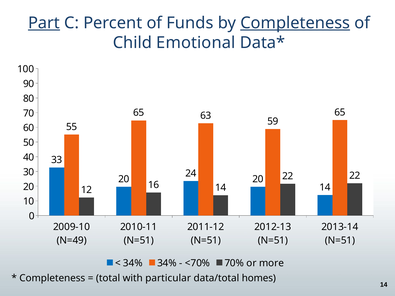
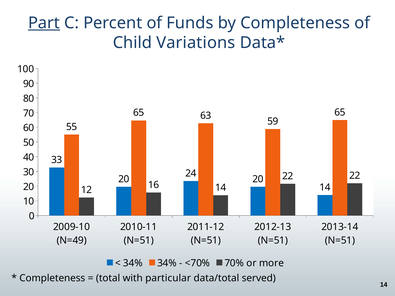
Completeness underline: present -> none (295, 23)
Emotional: Emotional -> Variations (196, 43)
homes: homes -> served (259, 278)
